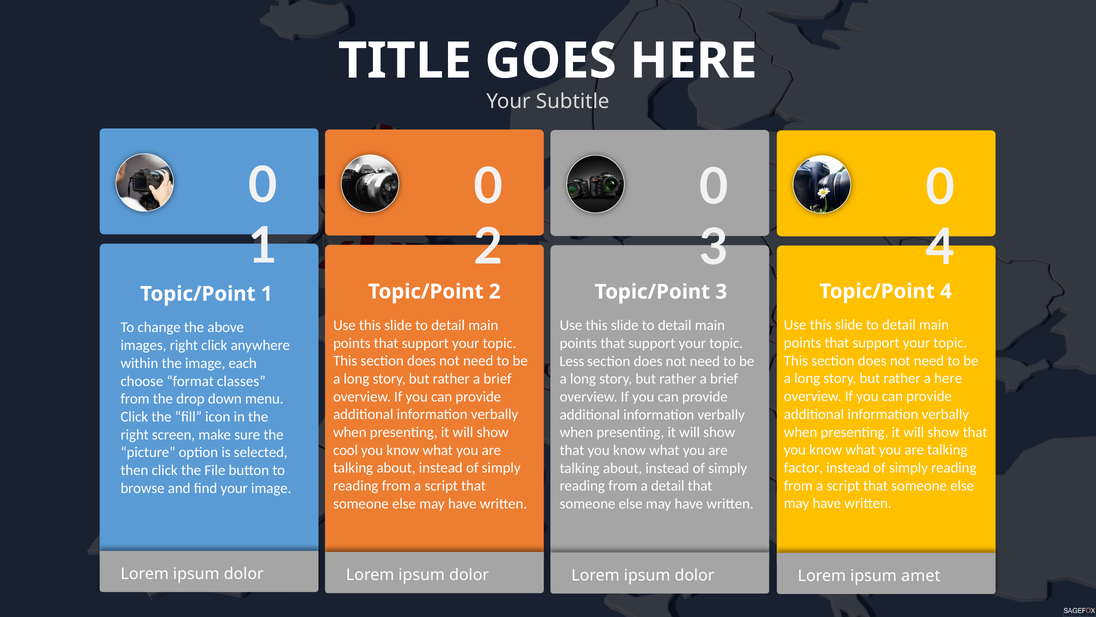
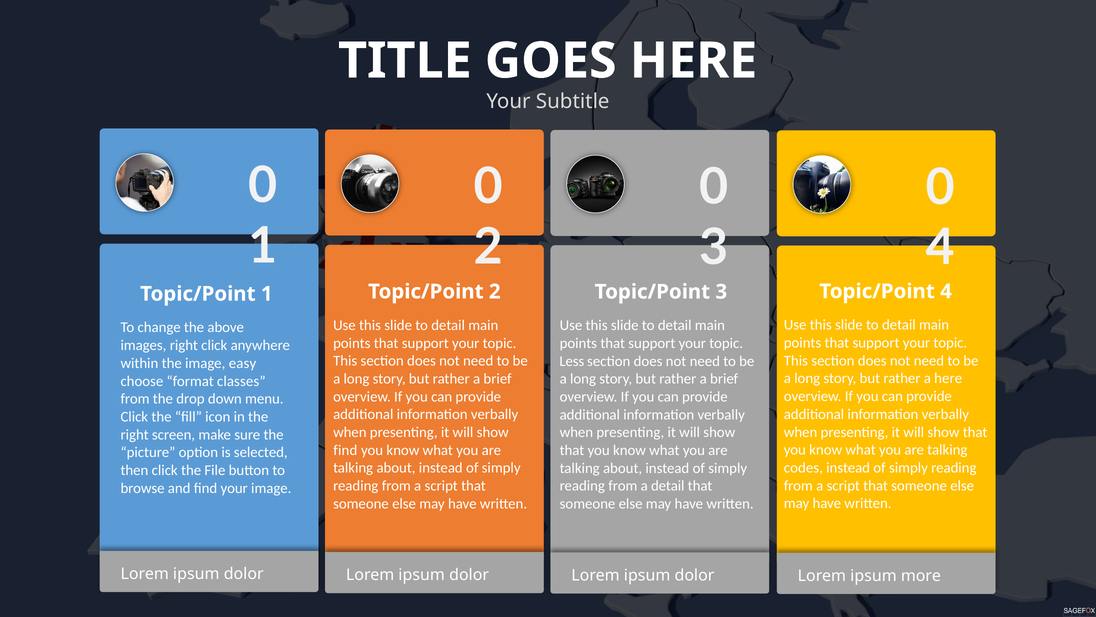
each: each -> easy (243, 363)
cool: cool -> find (345, 450)
factor: factor -> codes (803, 467)
amet: amet -> more (921, 575)
